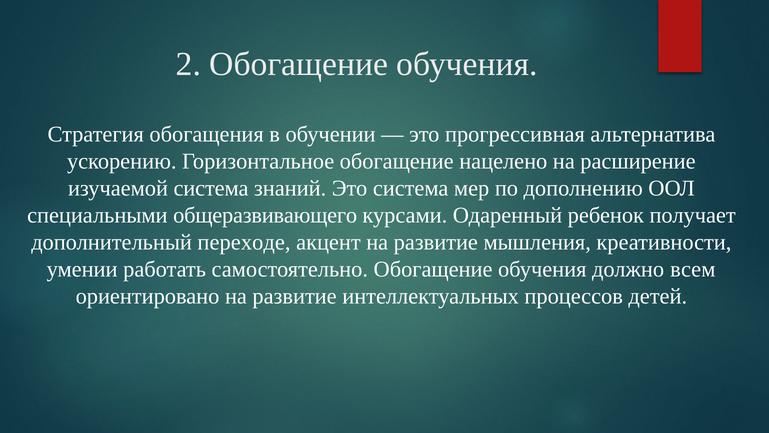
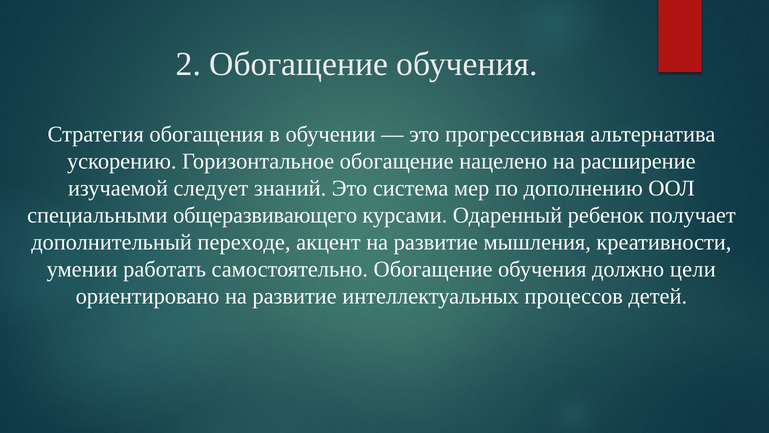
изучаемой система: система -> следует (211, 188)
всем: всем -> цели (693, 269)
